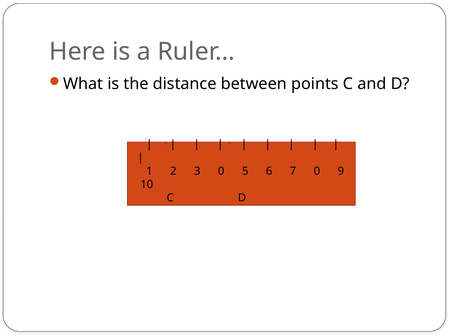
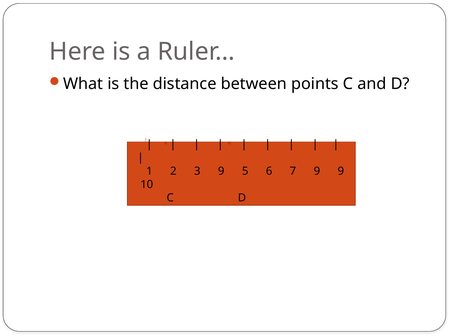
3 0: 0 -> 9 (221, 171)
7 0: 0 -> 9 (317, 171)
